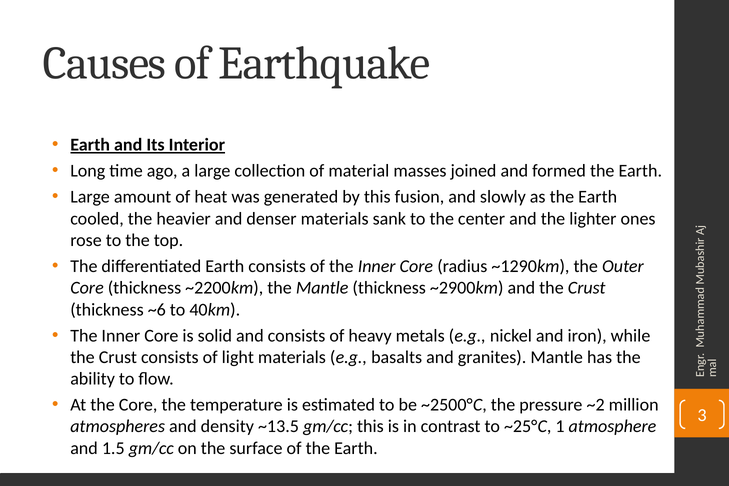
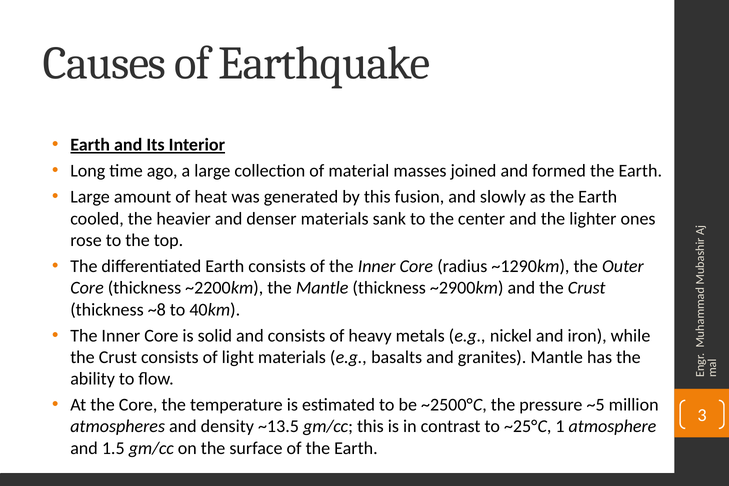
~6: ~6 -> ~8 (157, 310)
~2: ~2 -> ~5 (596, 405)
